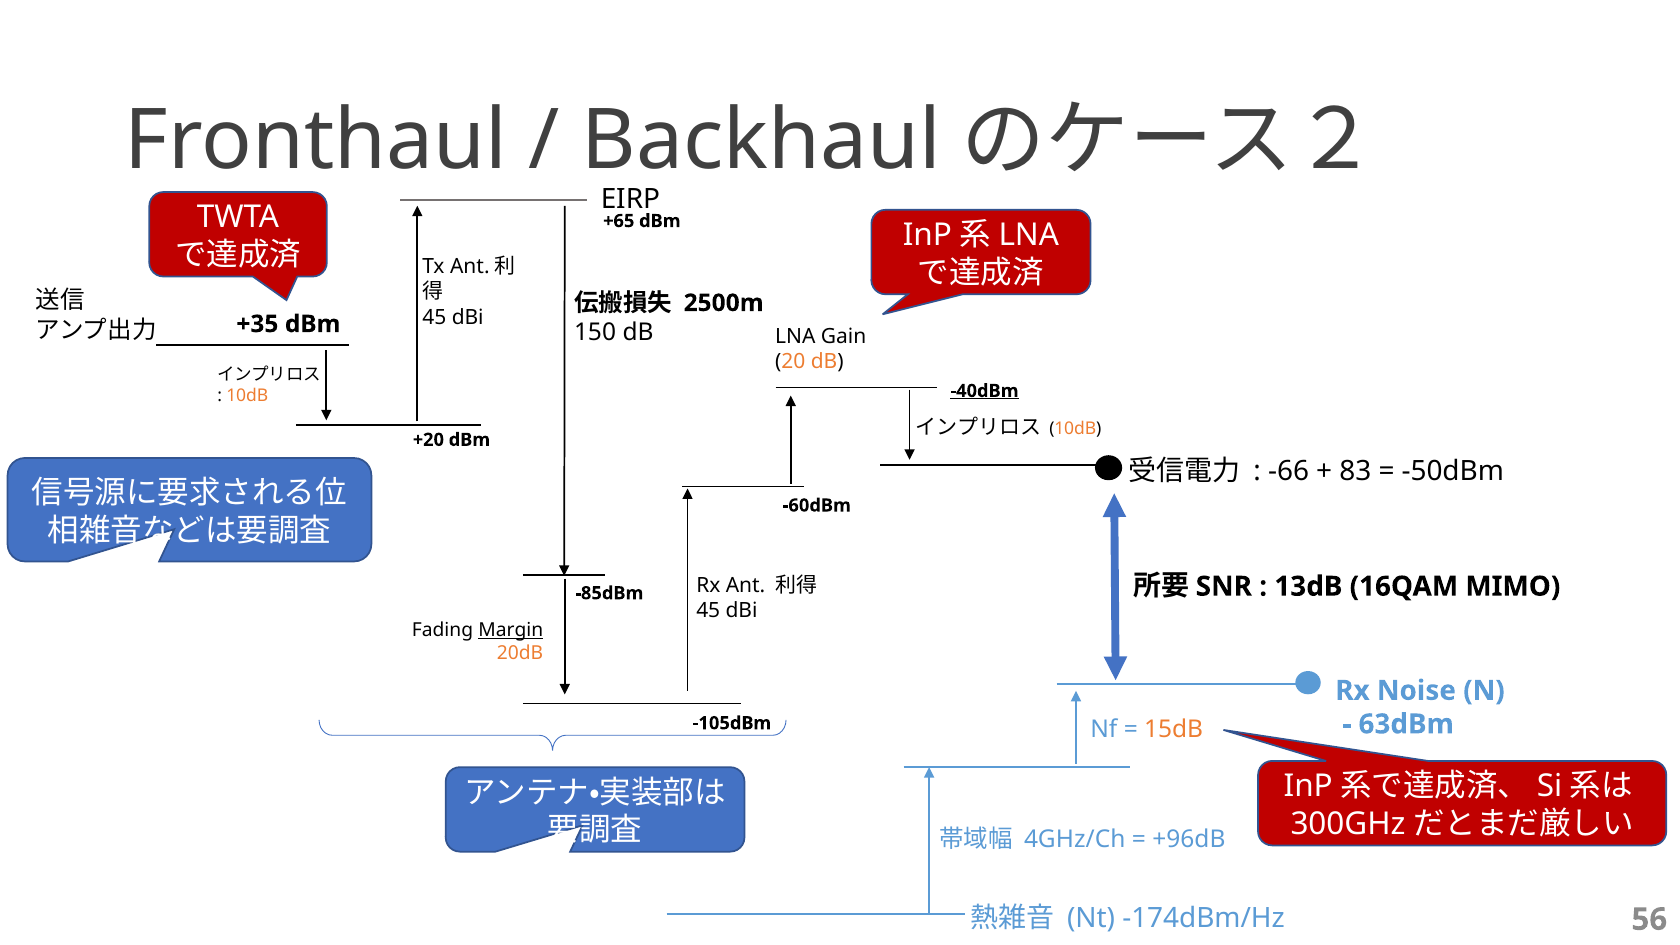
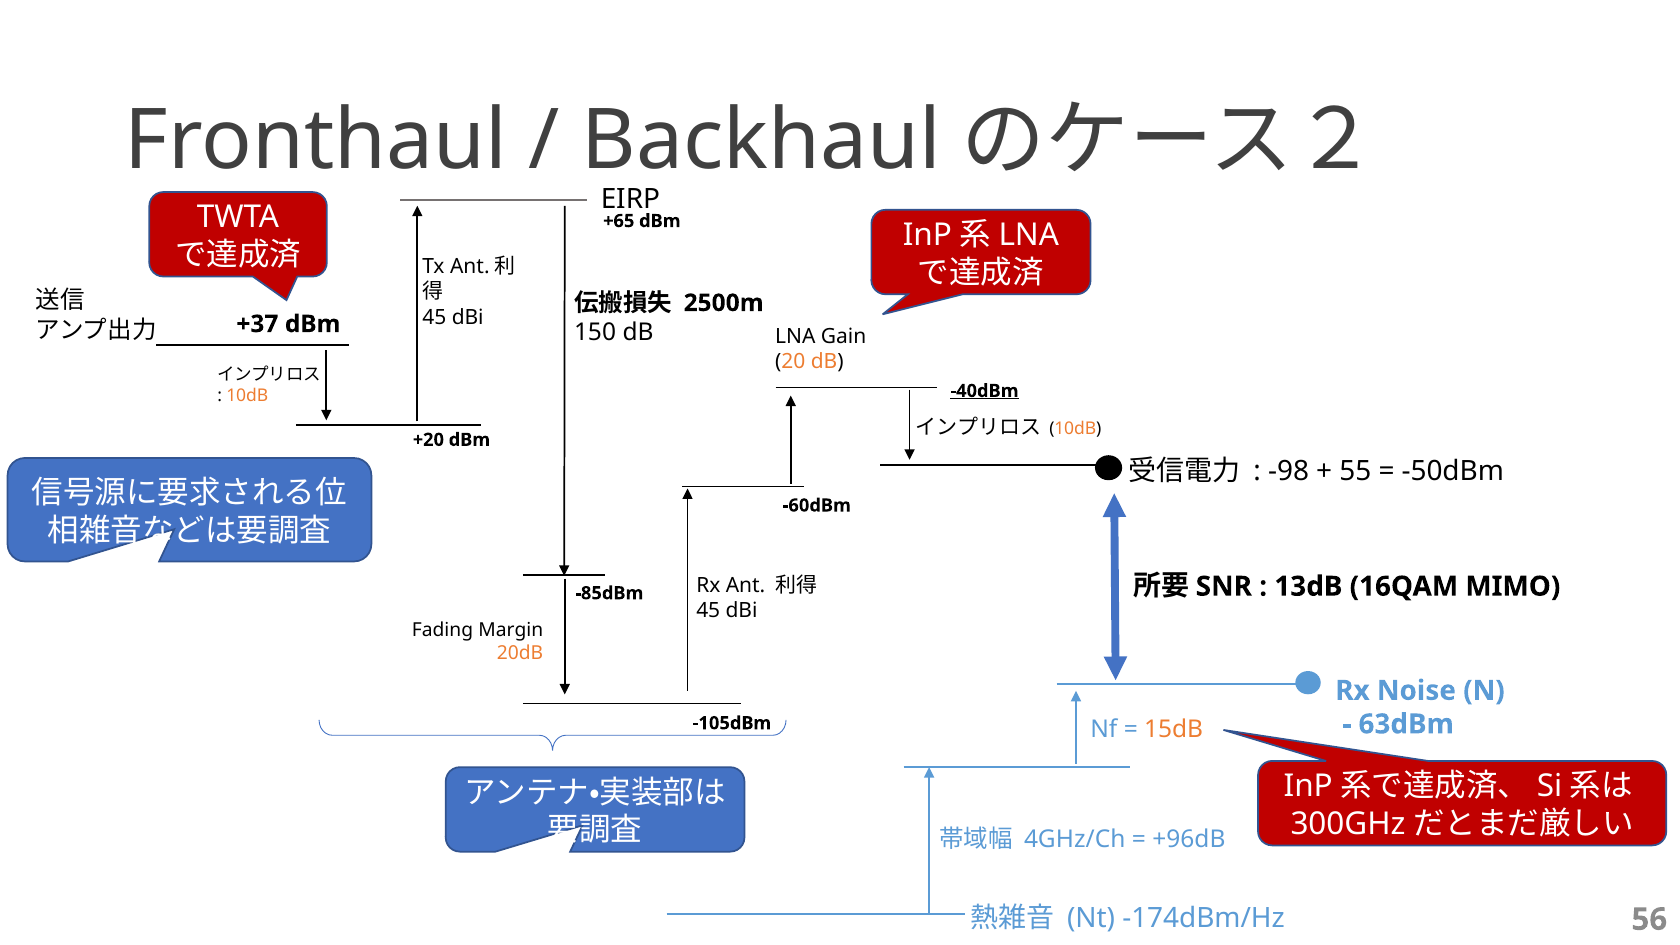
+35: +35 -> +37 (257, 324)
-66: -66 -> -98 (1289, 472)
83: 83 -> 55 (1355, 472)
Margin underline: present -> none (511, 630)
